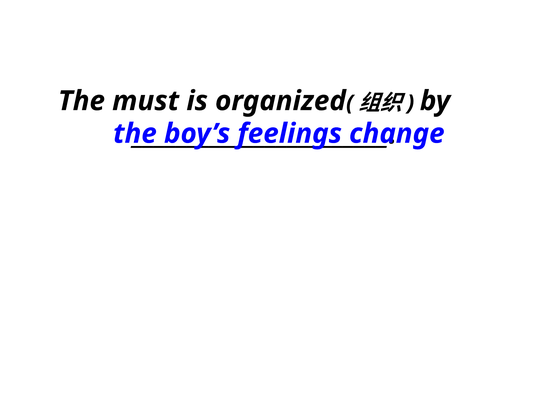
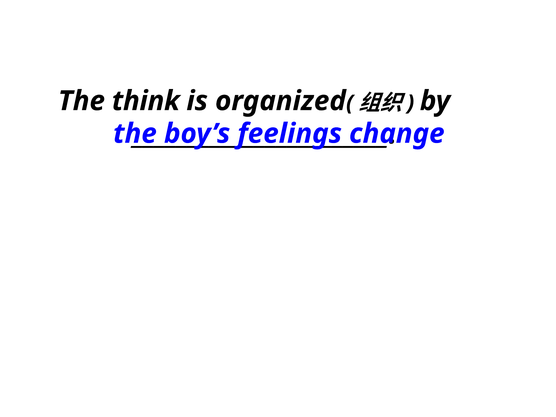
must: must -> think (146, 101)
